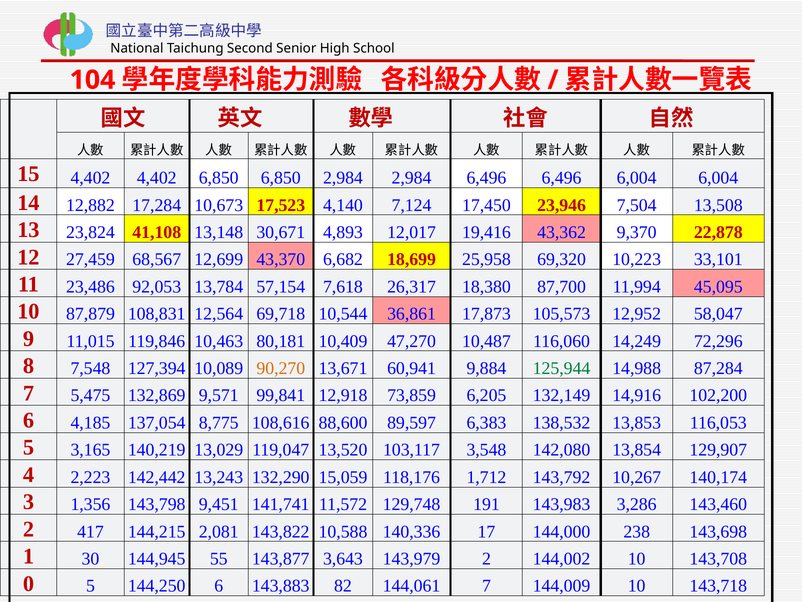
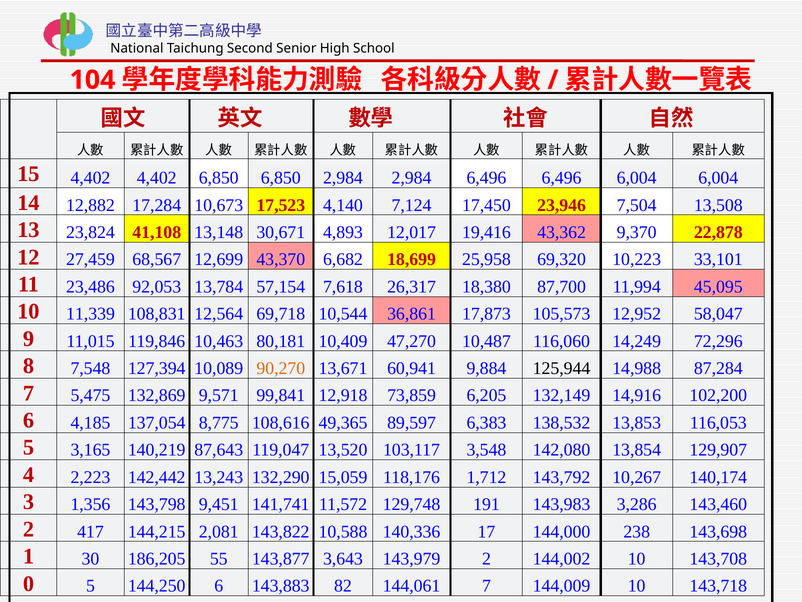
87,879: 87,879 -> 11,339 (90, 314)
125,944 colour: green -> black (562, 368)
88,600: 88,600 -> 49,365 (343, 422)
13,029: 13,029 -> 87,643 (219, 450)
144,945: 144,945 -> 186,205 (157, 558)
